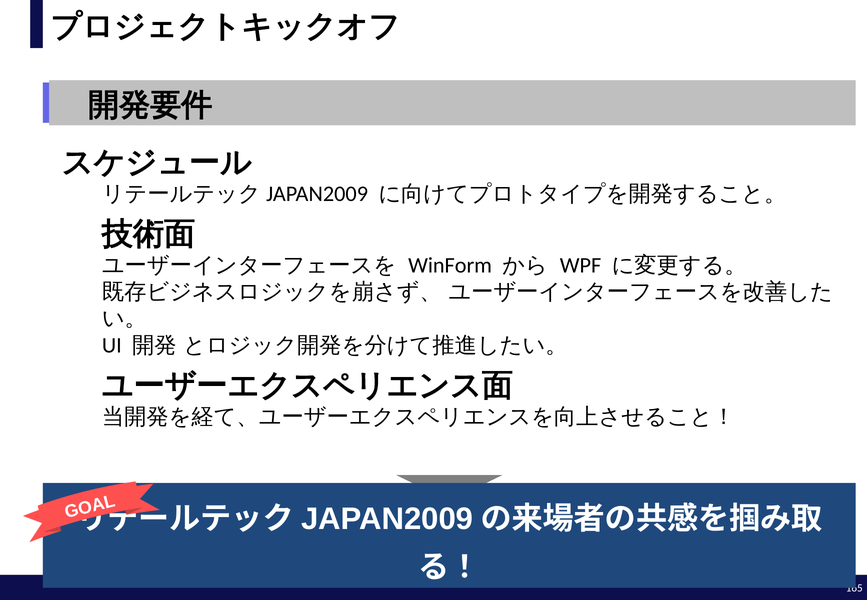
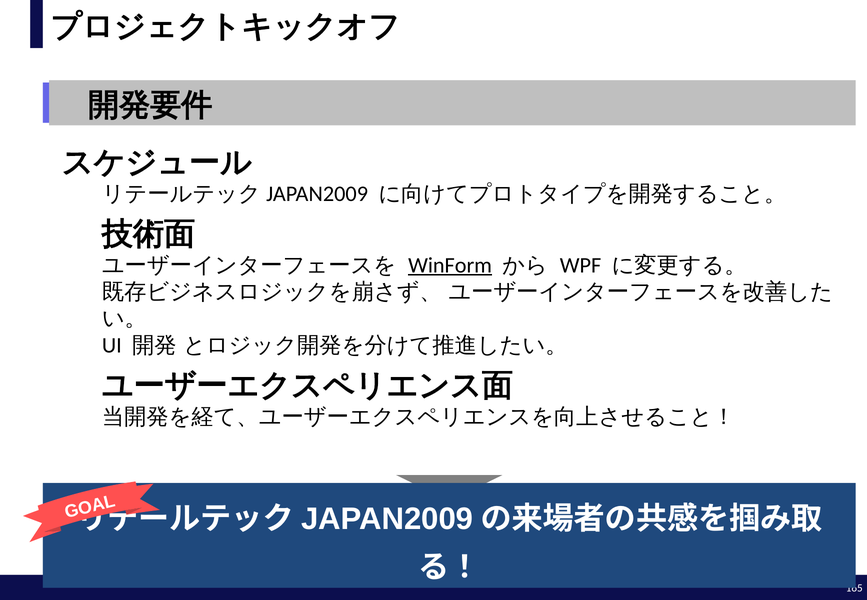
WinForm underline: none -> present (450, 265)
